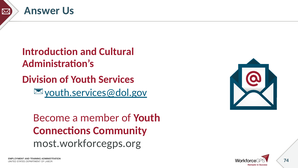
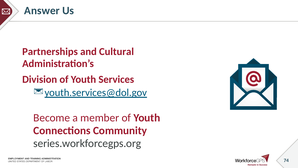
Introduction: Introduction -> Partnerships (50, 51)
most.workforcegps.org: most.workforcegps.org -> series.workforcegps.org (87, 143)
